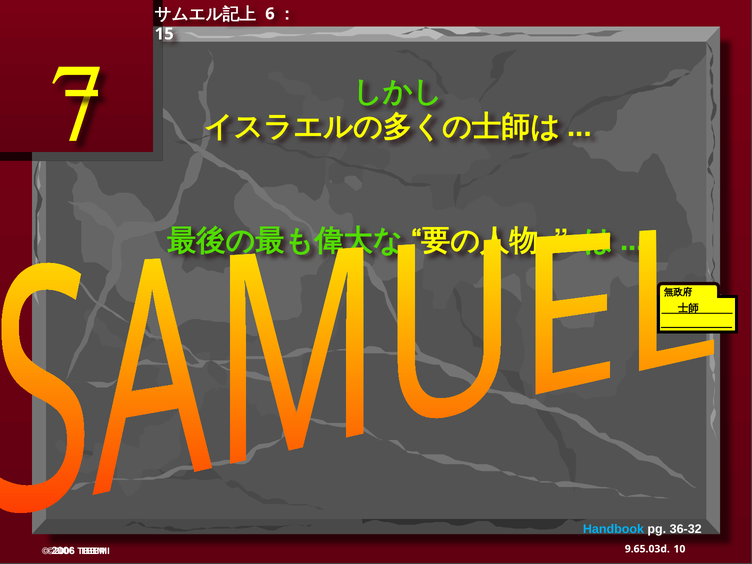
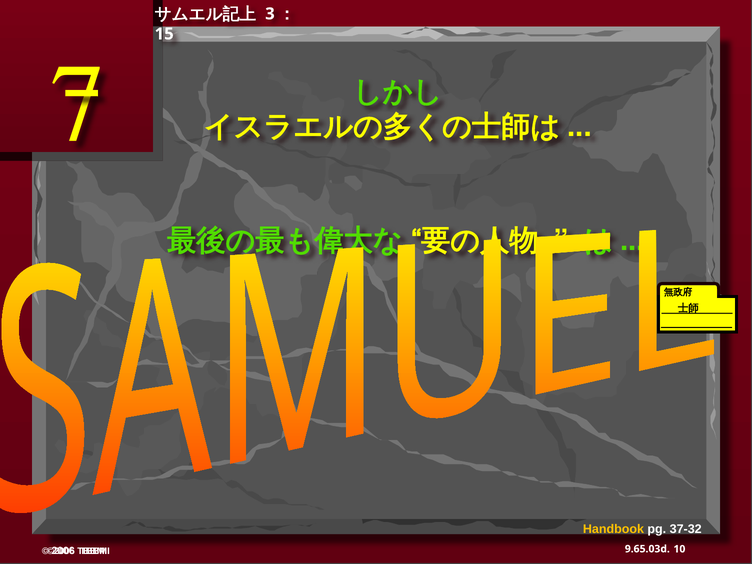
6: 6 -> 3 (270, 14)
Handbook colour: light blue -> yellow (613, 529)
36-32: 36-32 -> 37-32 (686, 529)
